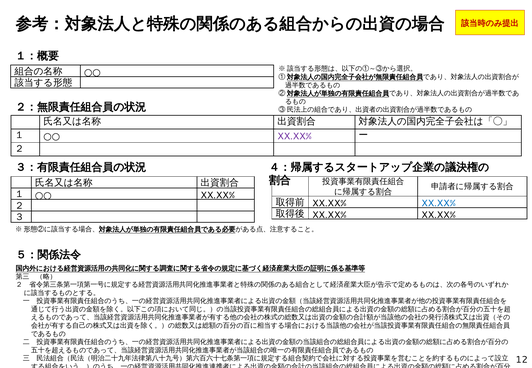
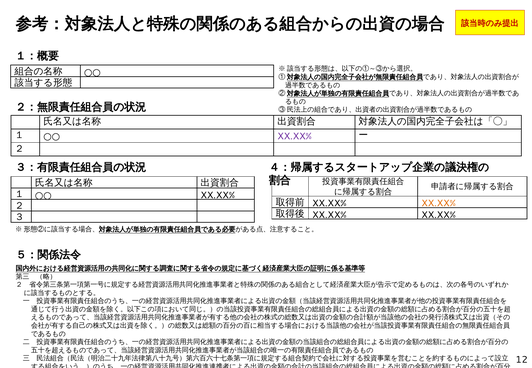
XX.XX% colour: blue -> orange (439, 204)
